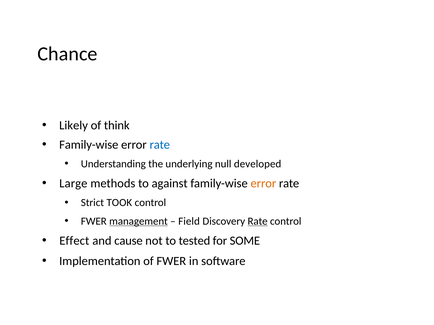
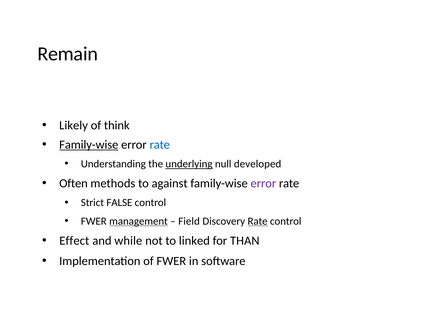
Chance: Chance -> Remain (68, 54)
Family-wise underline: none -> present (89, 145)
underlying underline: none -> present (189, 164)
Large: Large -> Often (73, 184)
error colour: orange -> purple (263, 184)
TOOK: TOOK -> FALSE (119, 203)
cause: cause -> while (128, 241)
tested: tested -> linked (194, 241)
SOME: SOME -> THAN (245, 241)
